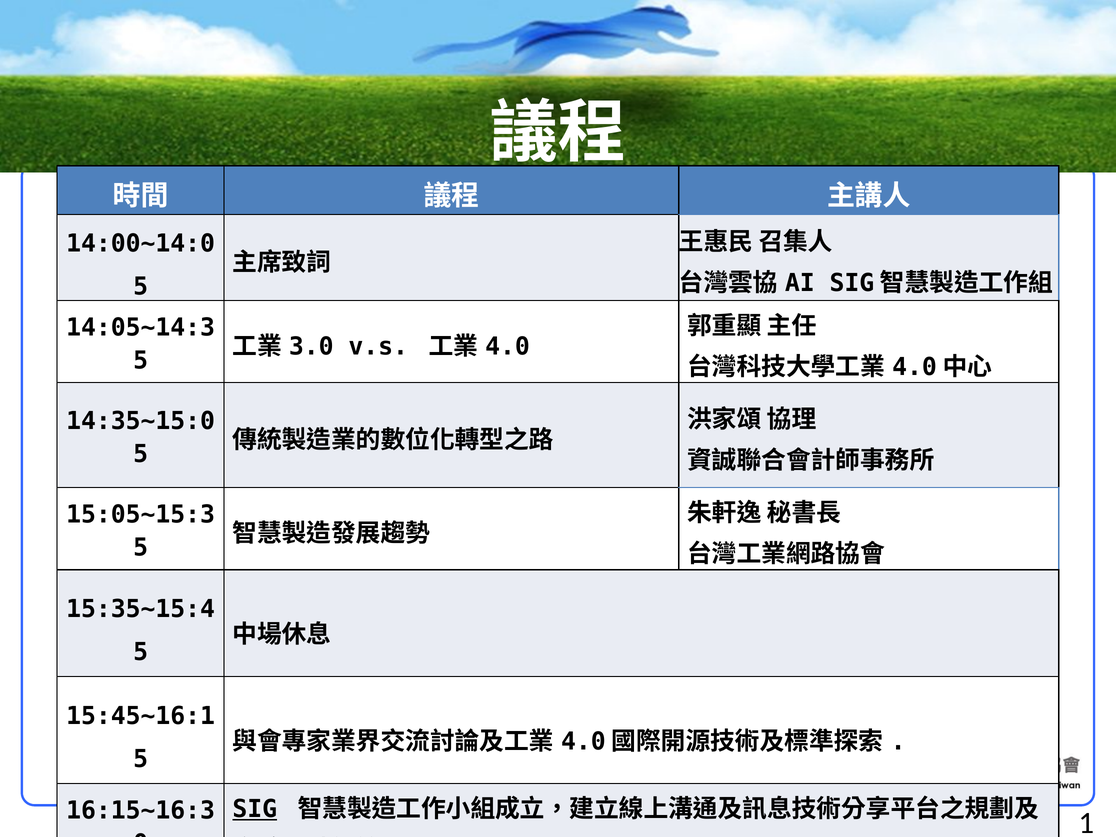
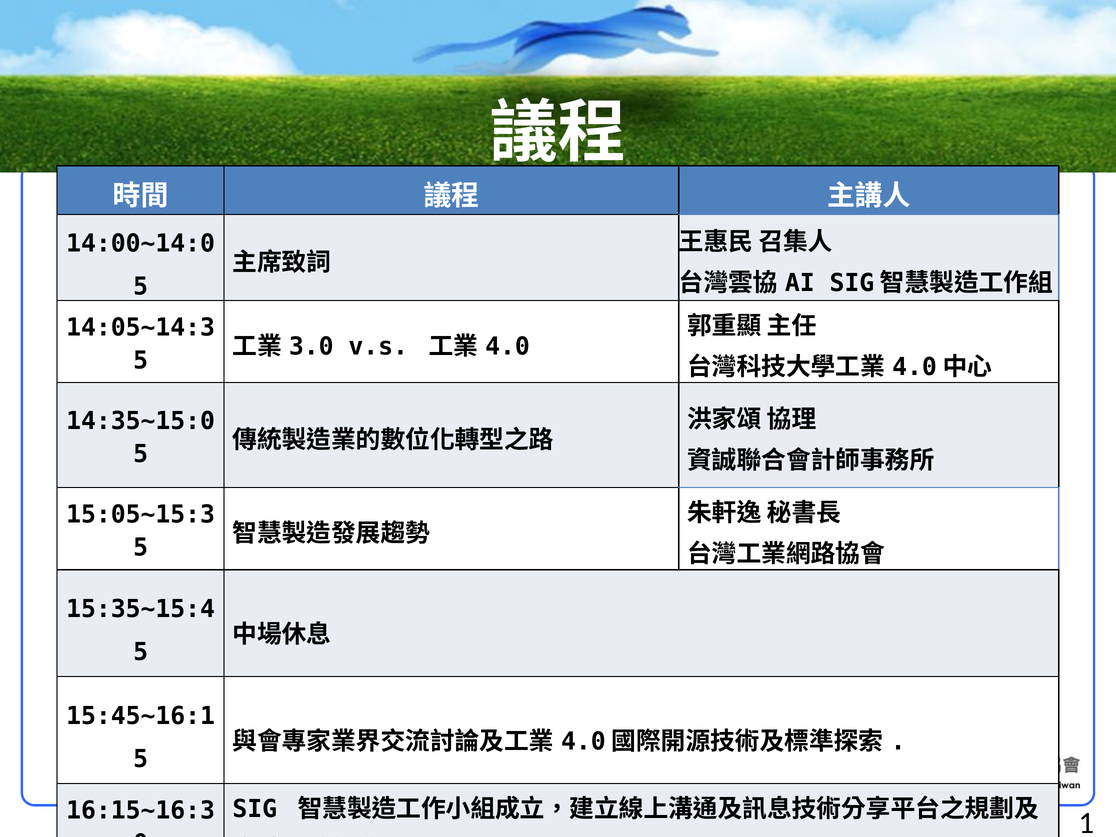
SIG underline: present -> none (255, 809)
